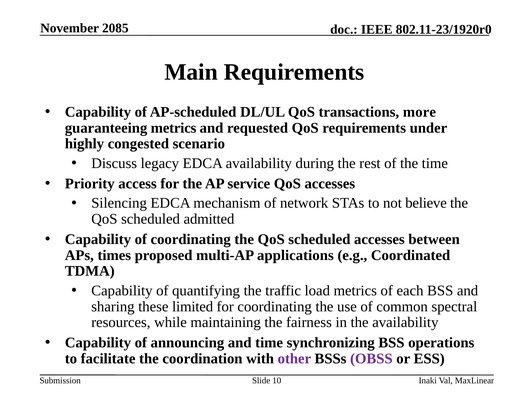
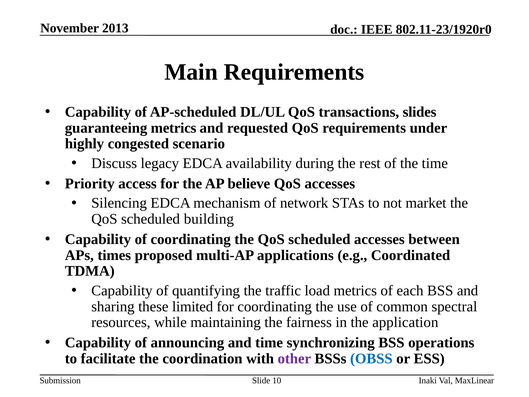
2085: 2085 -> 2013 (115, 28)
more: more -> slides (420, 112)
service: service -> believe (249, 183)
believe: believe -> market (426, 203)
admitted: admitted -> building (209, 219)
the availability: availability -> application (405, 322)
OBSS colour: purple -> blue (371, 358)
